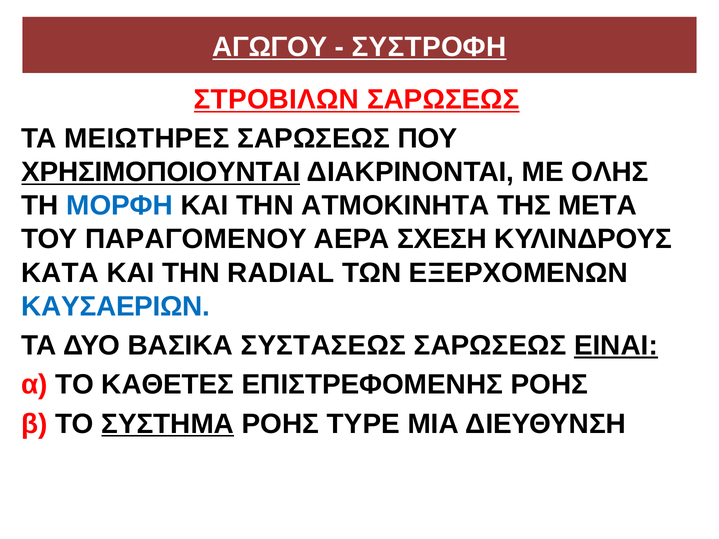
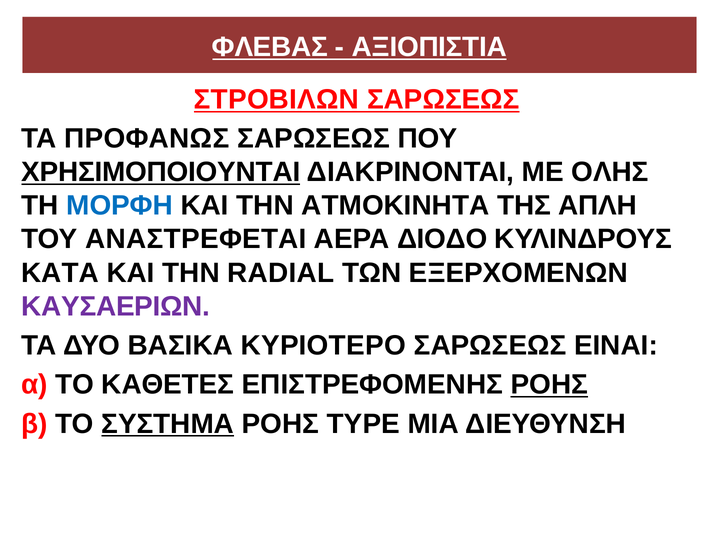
ΑΓΩΓΟΥ: ΑΓΩΓΟΥ -> ΦΛΕΒΑΣ (270, 47)
ΣΥΣΤΡΟΦΗ: ΣΥΣΤΡΟΦΗ -> ΑΞΙΟΠΙΣΤΙΑ (429, 47)
ΜΕΙΩΤΗΡΕΣ: ΜΕΙΩΤΗΡΕΣ -> ΠΡΟΦΑΝΩΣ (147, 139)
ΜΕΤΑ: ΜΕΤΑ -> ΑΠΛΗ (598, 206)
ΠΑΡΑΓΟΜΕΝΟΥ: ΠΑΡΑΓΟΜΕΝΟΥ -> ΑΝΑΣΤΡΕΦΕΤΑΙ (196, 239)
ΣΧΕΣΗ: ΣΧΕΣΗ -> ΔΙΟΔΟ (442, 239)
ΚΑΥΣΑΕΡΙΩΝ colour: blue -> purple (116, 306)
ΣΥΣΤΑΣΕΩΣ: ΣΥΣΤΑΣΕΩΣ -> ΚΥΡΙΟΤΕΡΟ (323, 346)
ΕΙΝΑΙ underline: present -> none (616, 346)
ΡΟΗΣ underline: none -> present (549, 385)
